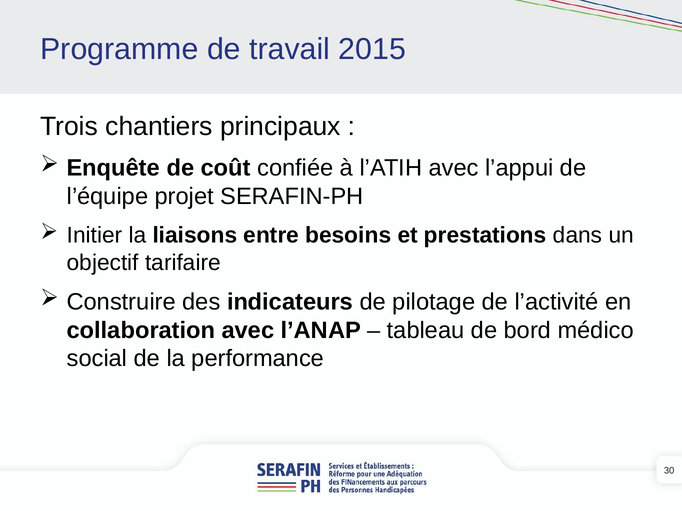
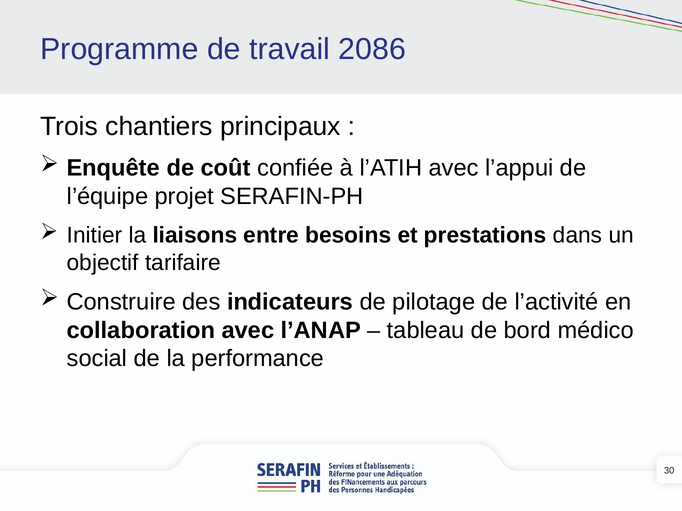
2015: 2015 -> 2086 (372, 49)
